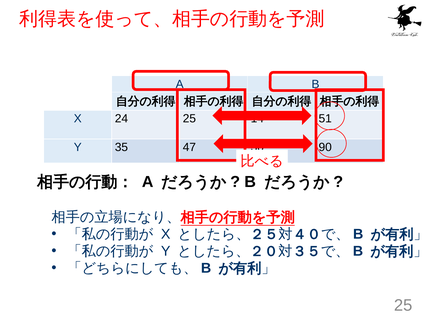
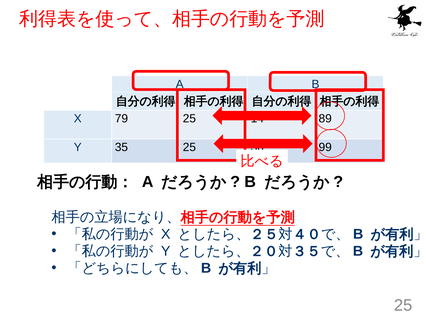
24: 24 -> 79 (121, 119)
51: 51 -> 89 (325, 119)
35 47: 47 -> 25 (189, 148)
90: 90 -> 99 (325, 148)
